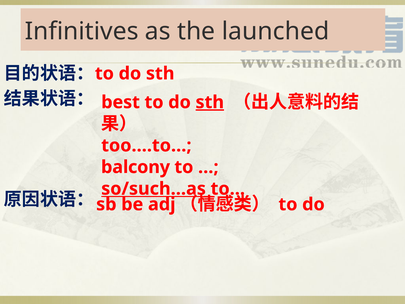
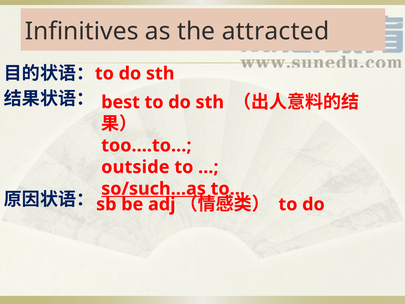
launched: launched -> attracted (275, 31)
sth underline: present -> none (210, 102)
balcony: balcony -> outside (135, 167)
